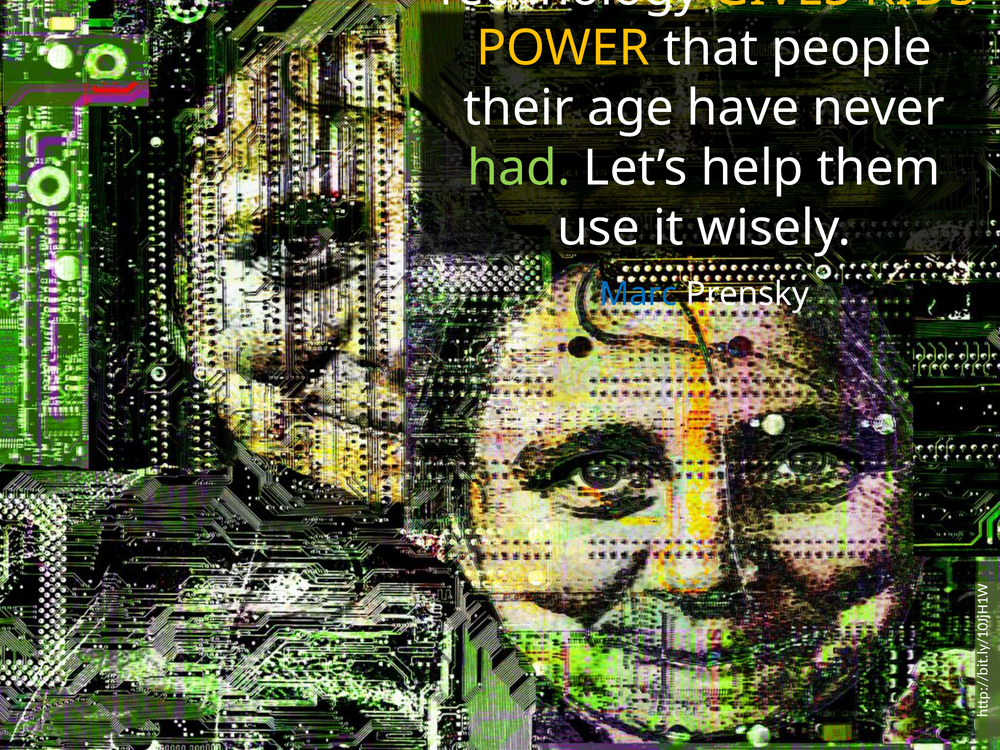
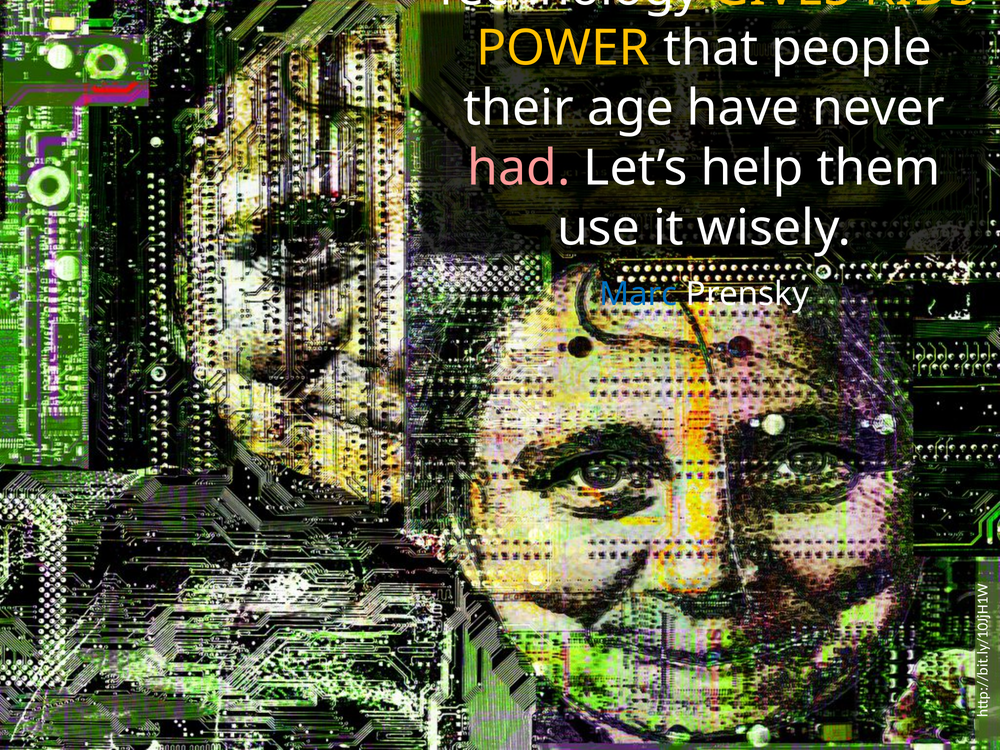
had colour: light green -> pink (519, 168)
